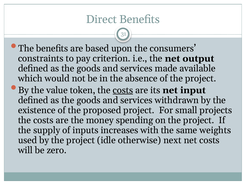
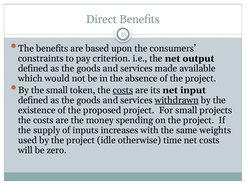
the value: value -> small (57, 90)
withdrawn underline: none -> present (177, 100)
next: next -> time (173, 140)
